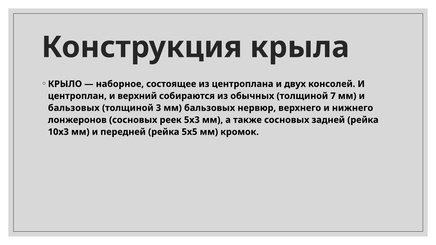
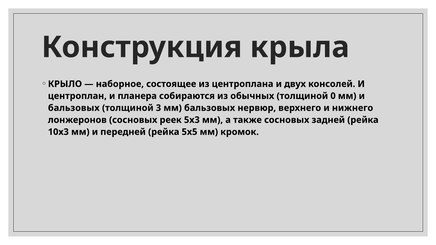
верхний: верхний -> планера (137, 96)
7: 7 -> 0 (333, 96)
